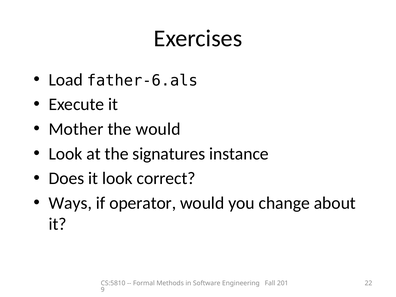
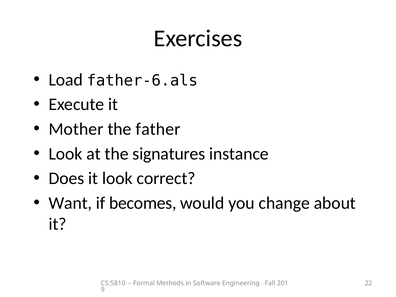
the would: would -> father (158, 129)
Ways: Ways -> Want (70, 203)
operator: operator -> becomes (143, 203)
